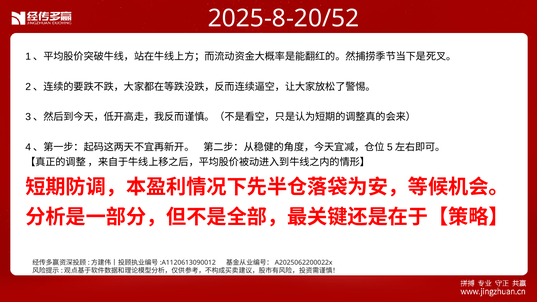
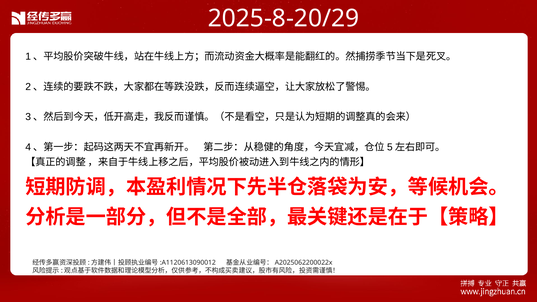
2025-8-20/52: 2025-8-20/52 -> 2025-8-20/29 (284, 18)
